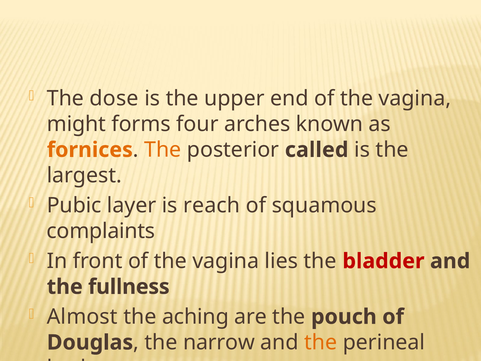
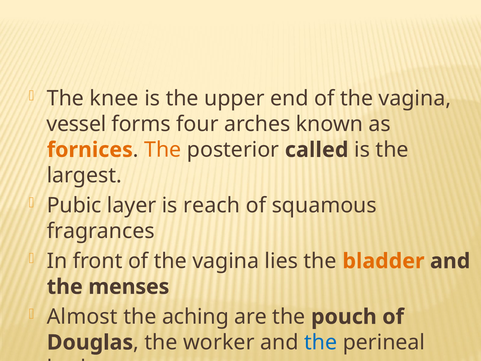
dose: dose -> knee (114, 98)
might: might -> vessel (76, 124)
complaints: complaints -> fragrances (101, 231)
bladder colour: red -> orange (384, 261)
fullness: fullness -> menses (129, 287)
narrow: narrow -> worker (219, 342)
the colour: orange -> blue (321, 342)
